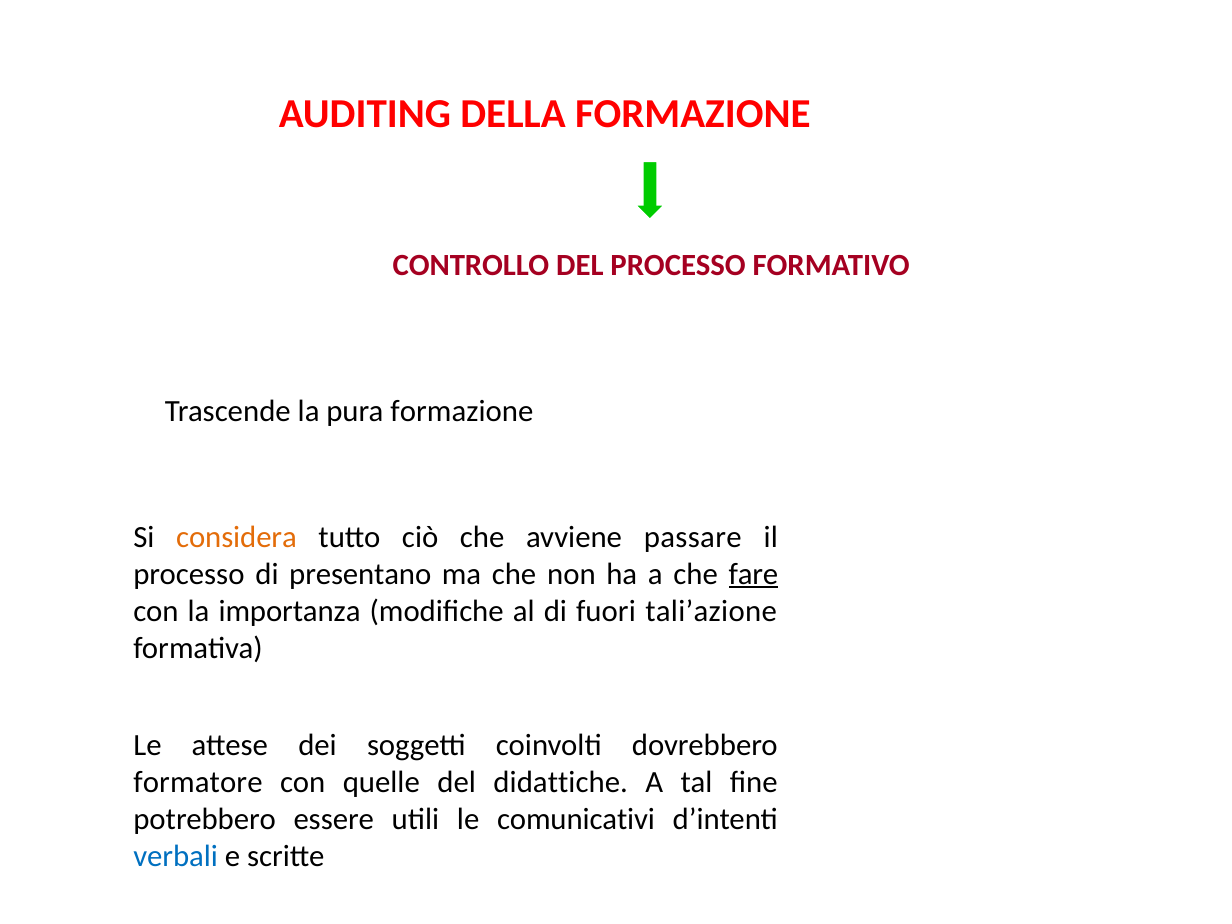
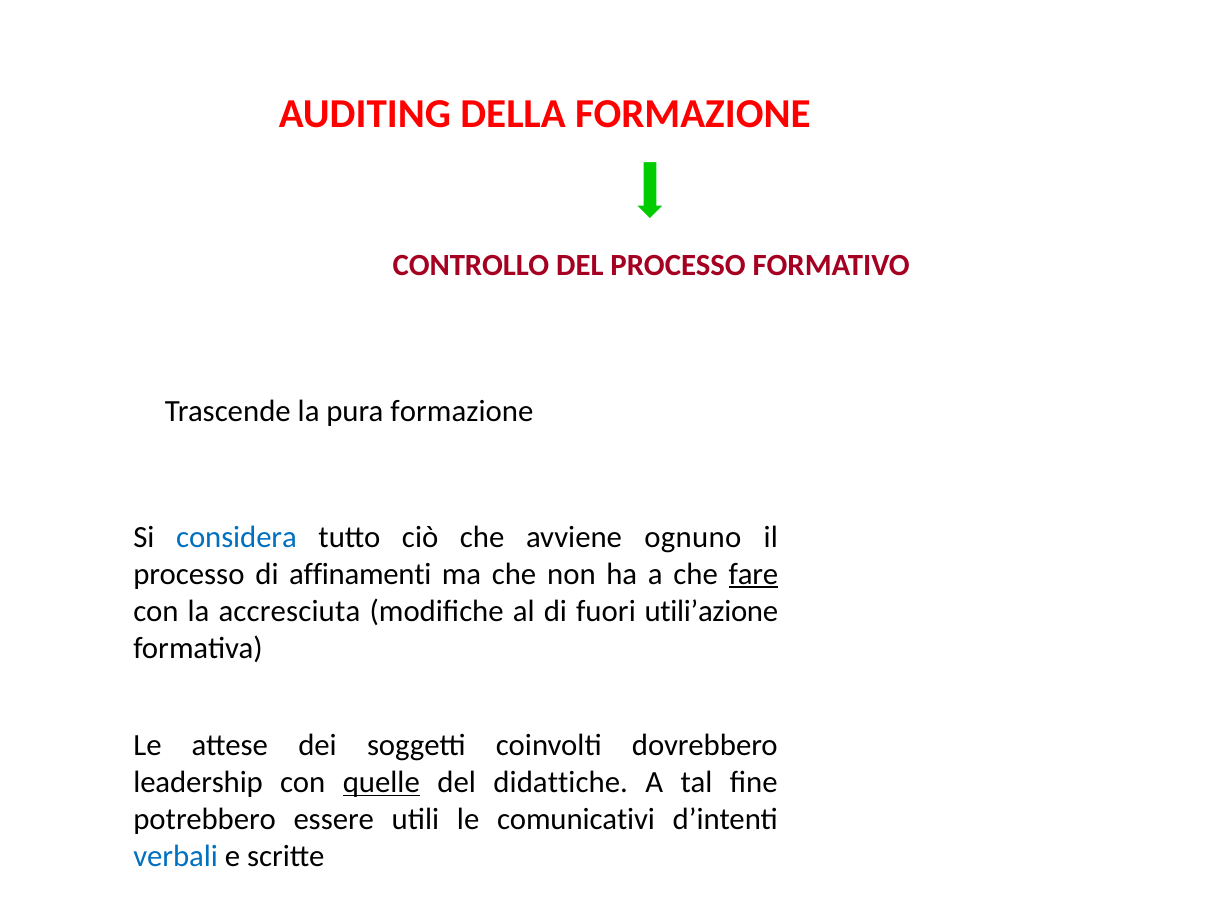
considera colour: orange -> blue (237, 537)
passare: passare -> ognuno (693, 537)
presentano: presentano -> affinamenti (360, 574)
importanza: importanza -> accresciuta (289, 611)
tali’azione: tali’azione -> utili’azione (711, 611)
formatore: formatore -> leadership (198, 782)
quelle underline: none -> present (381, 782)
